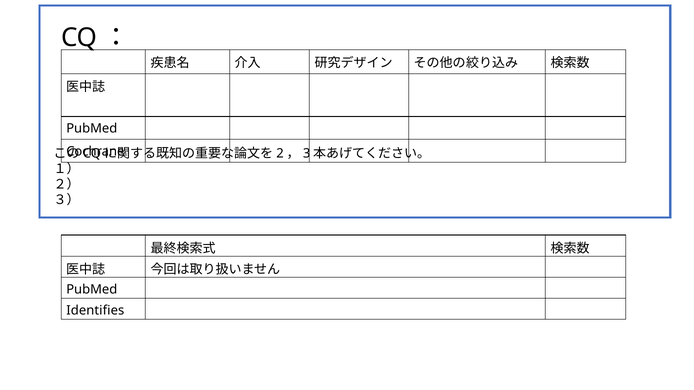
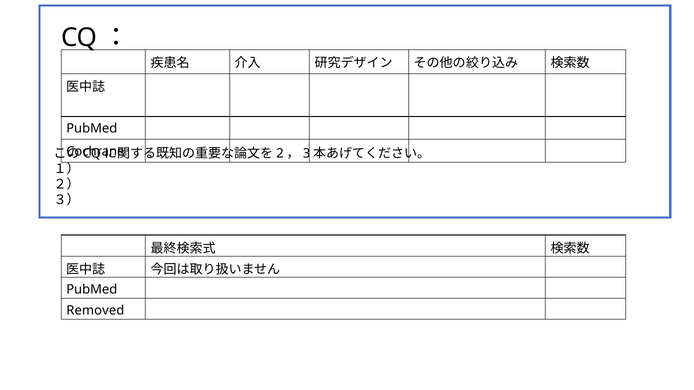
Identifies: Identifies -> Removed (95, 311)
